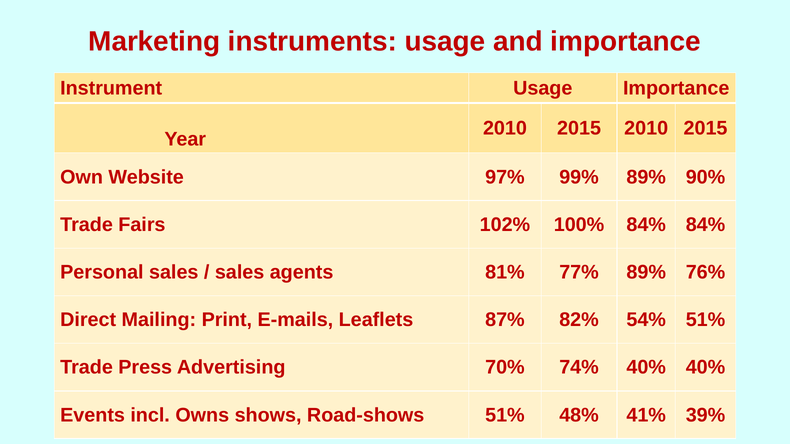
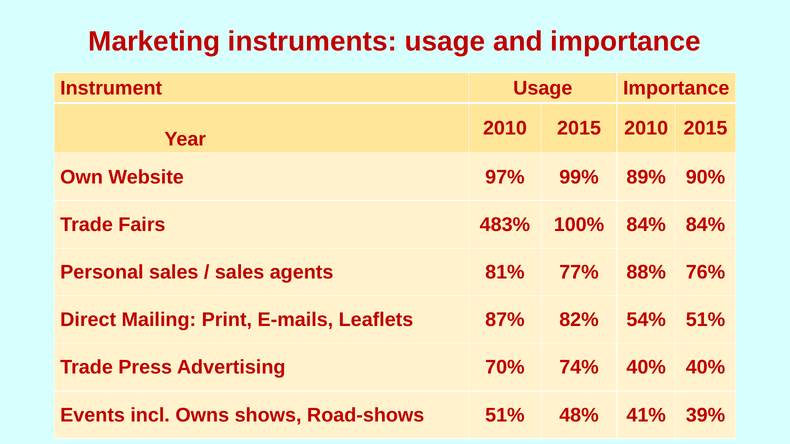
102%: 102% -> 483% (505, 225)
77% 89%: 89% -> 88% (646, 272)
